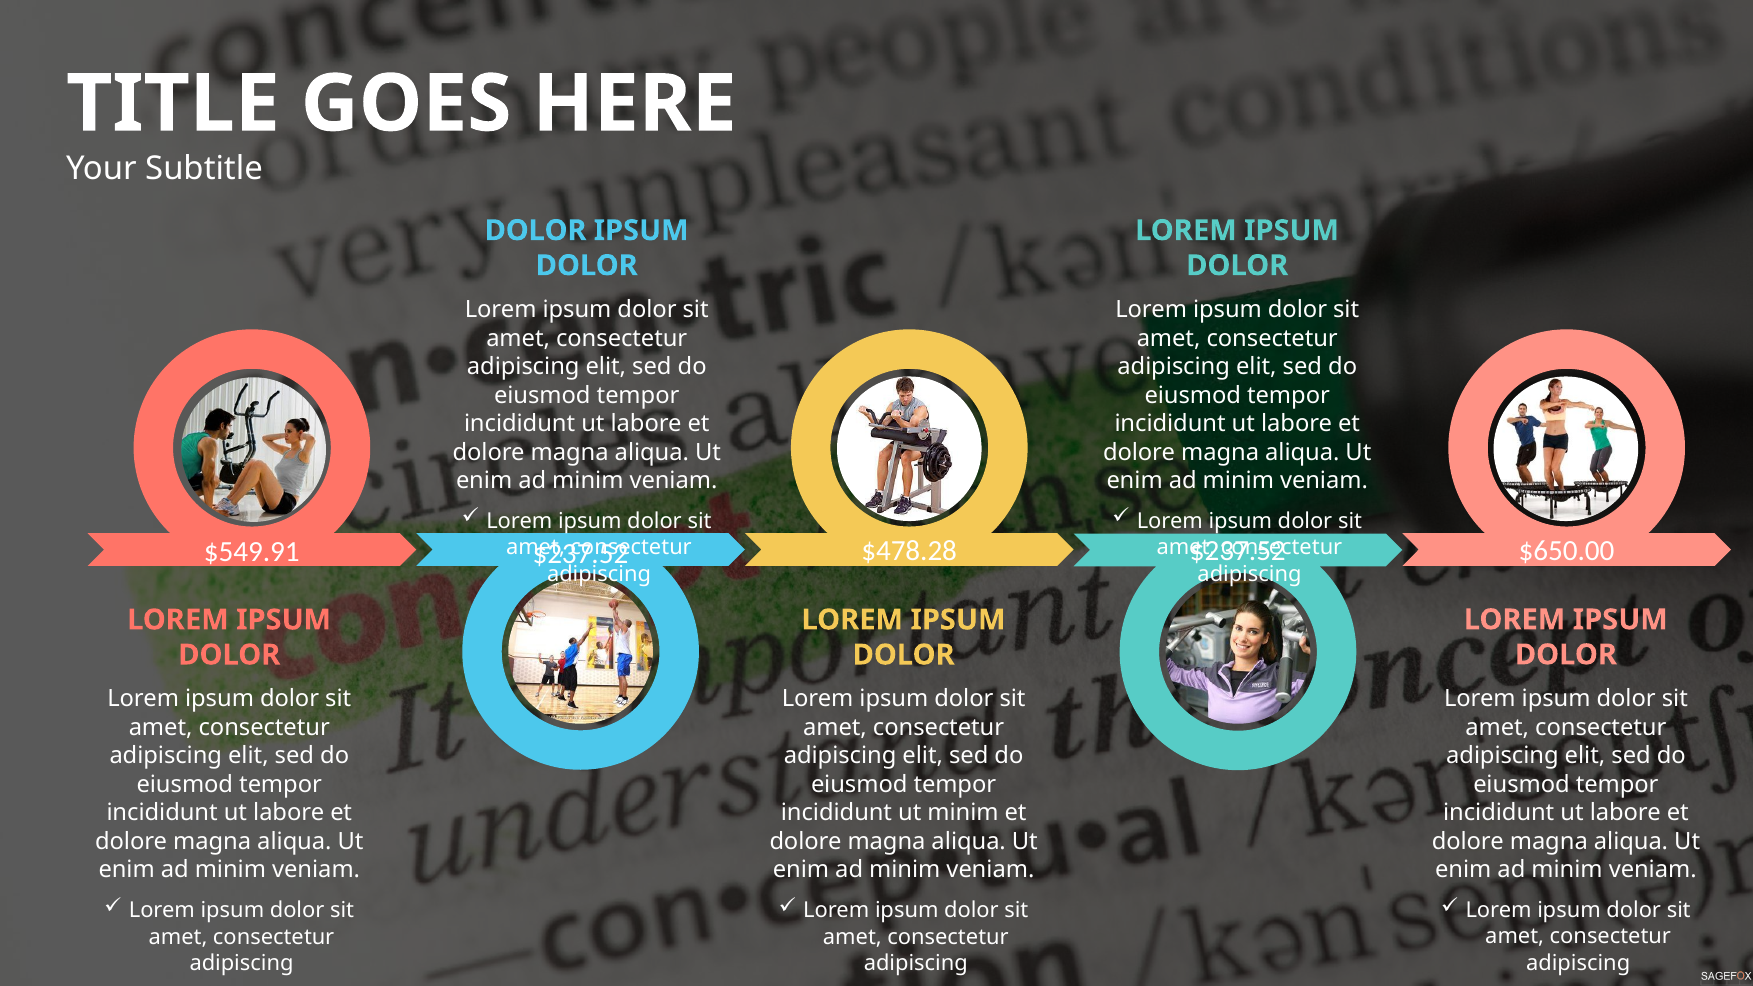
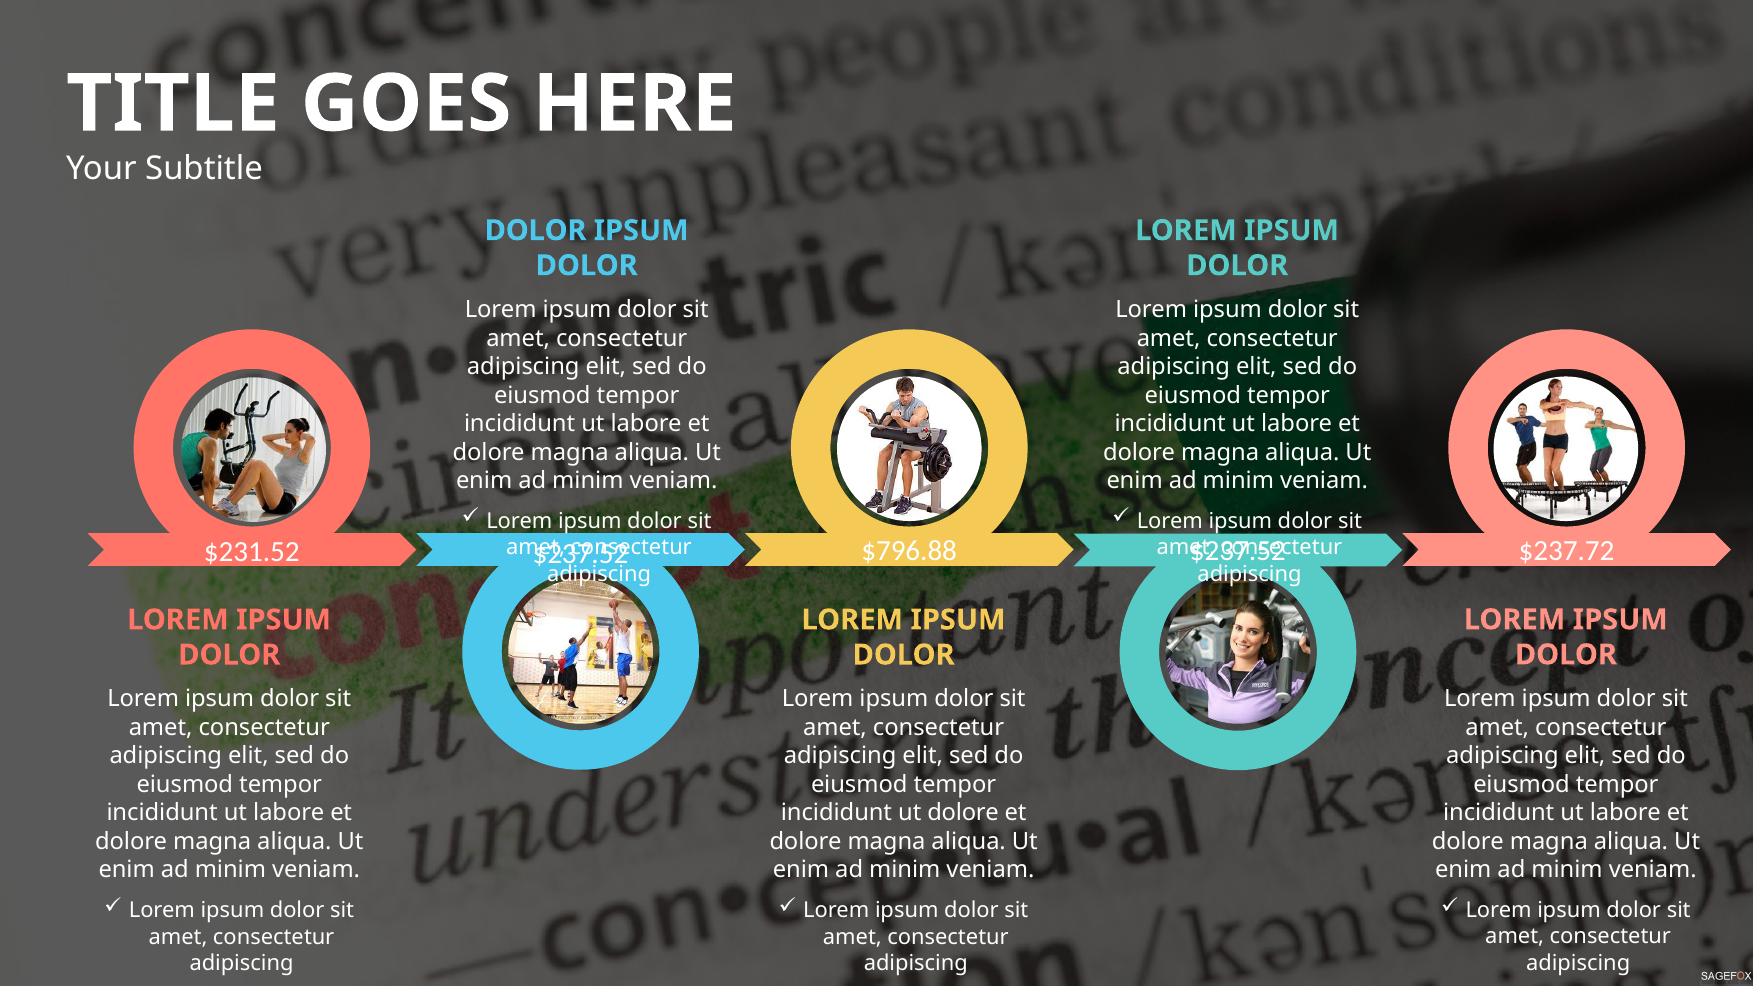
$549.91: $549.91 -> $231.52 (252, 552)
$478.28: $478.28 -> $796.88 (909, 551)
$650.00: $650.00 -> $237.72 (1567, 551)
ut minim: minim -> dolore (963, 813)
